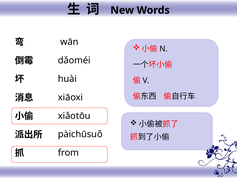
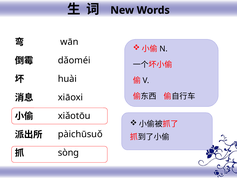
from: from -> sònɡ (68, 153)
